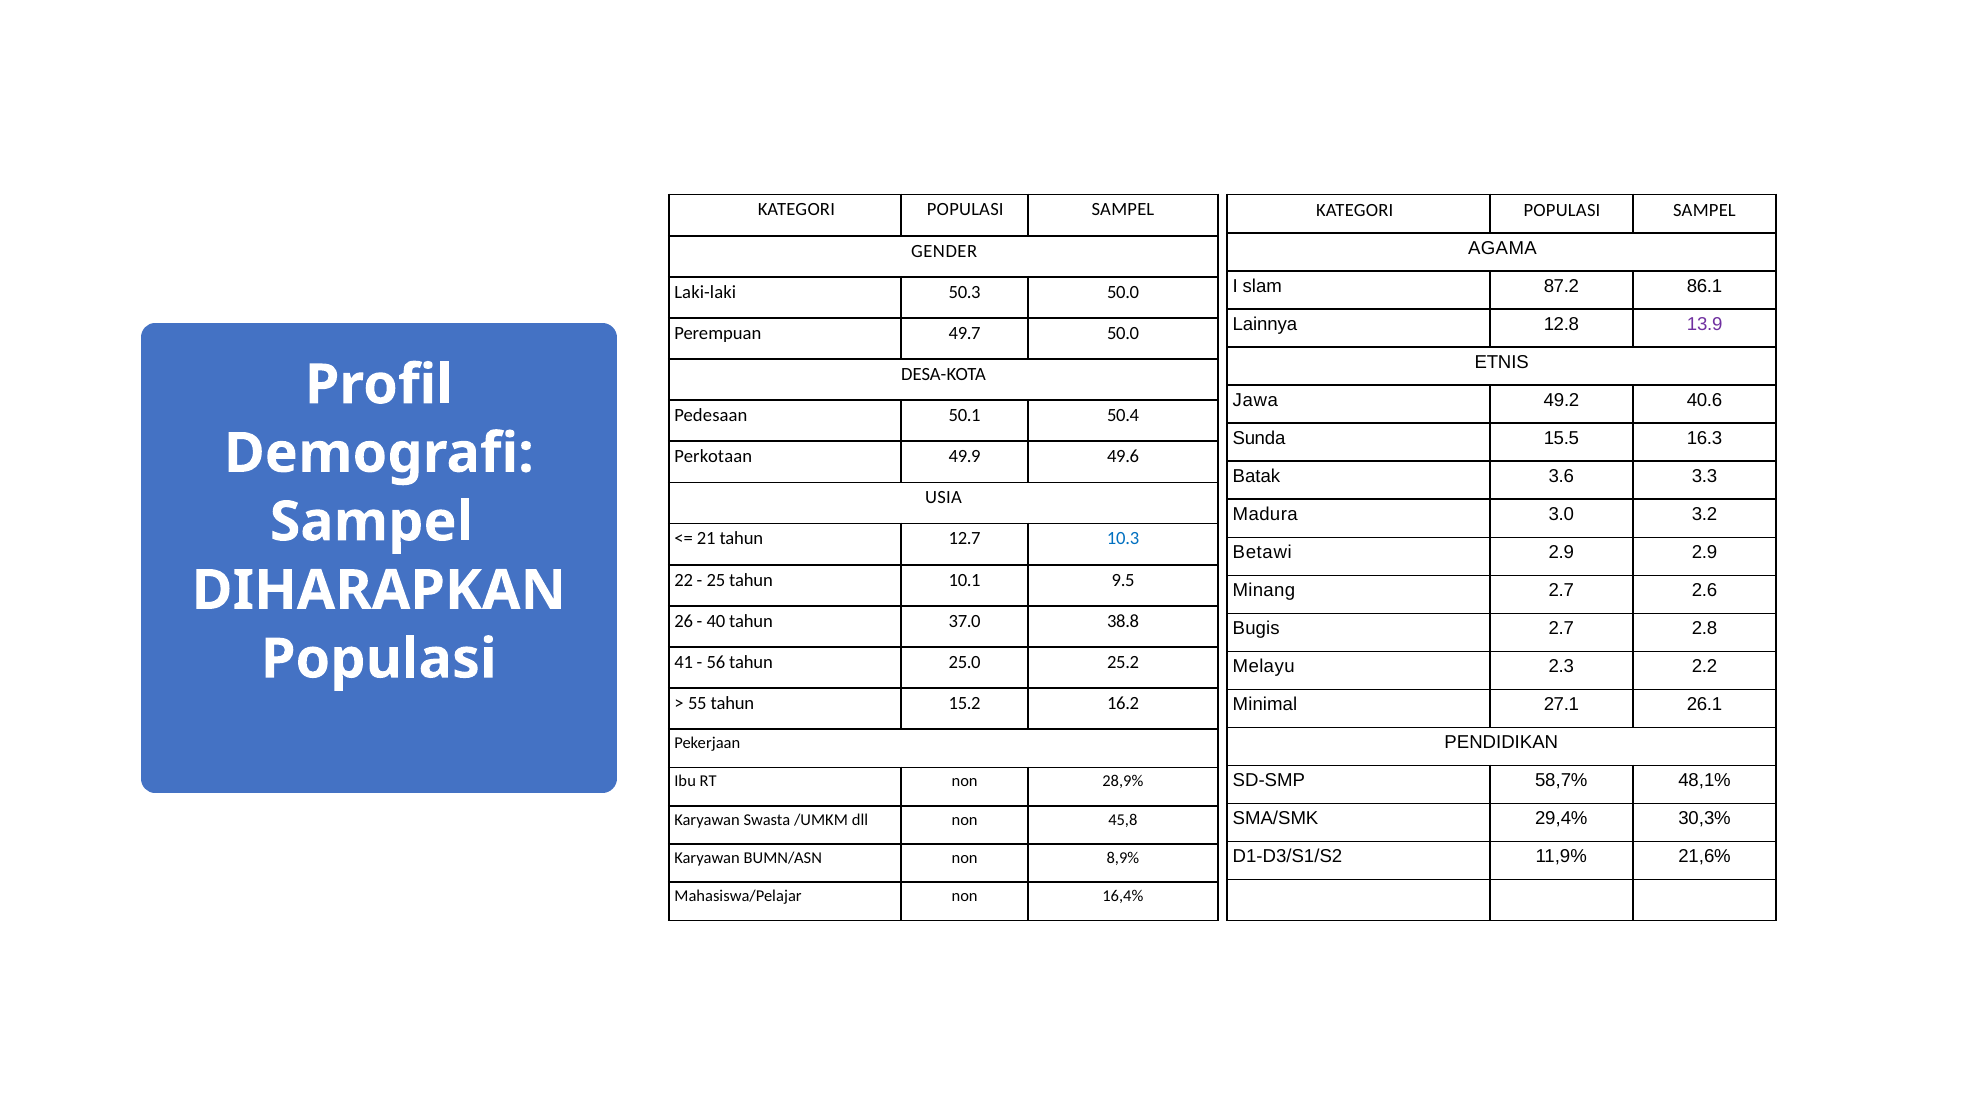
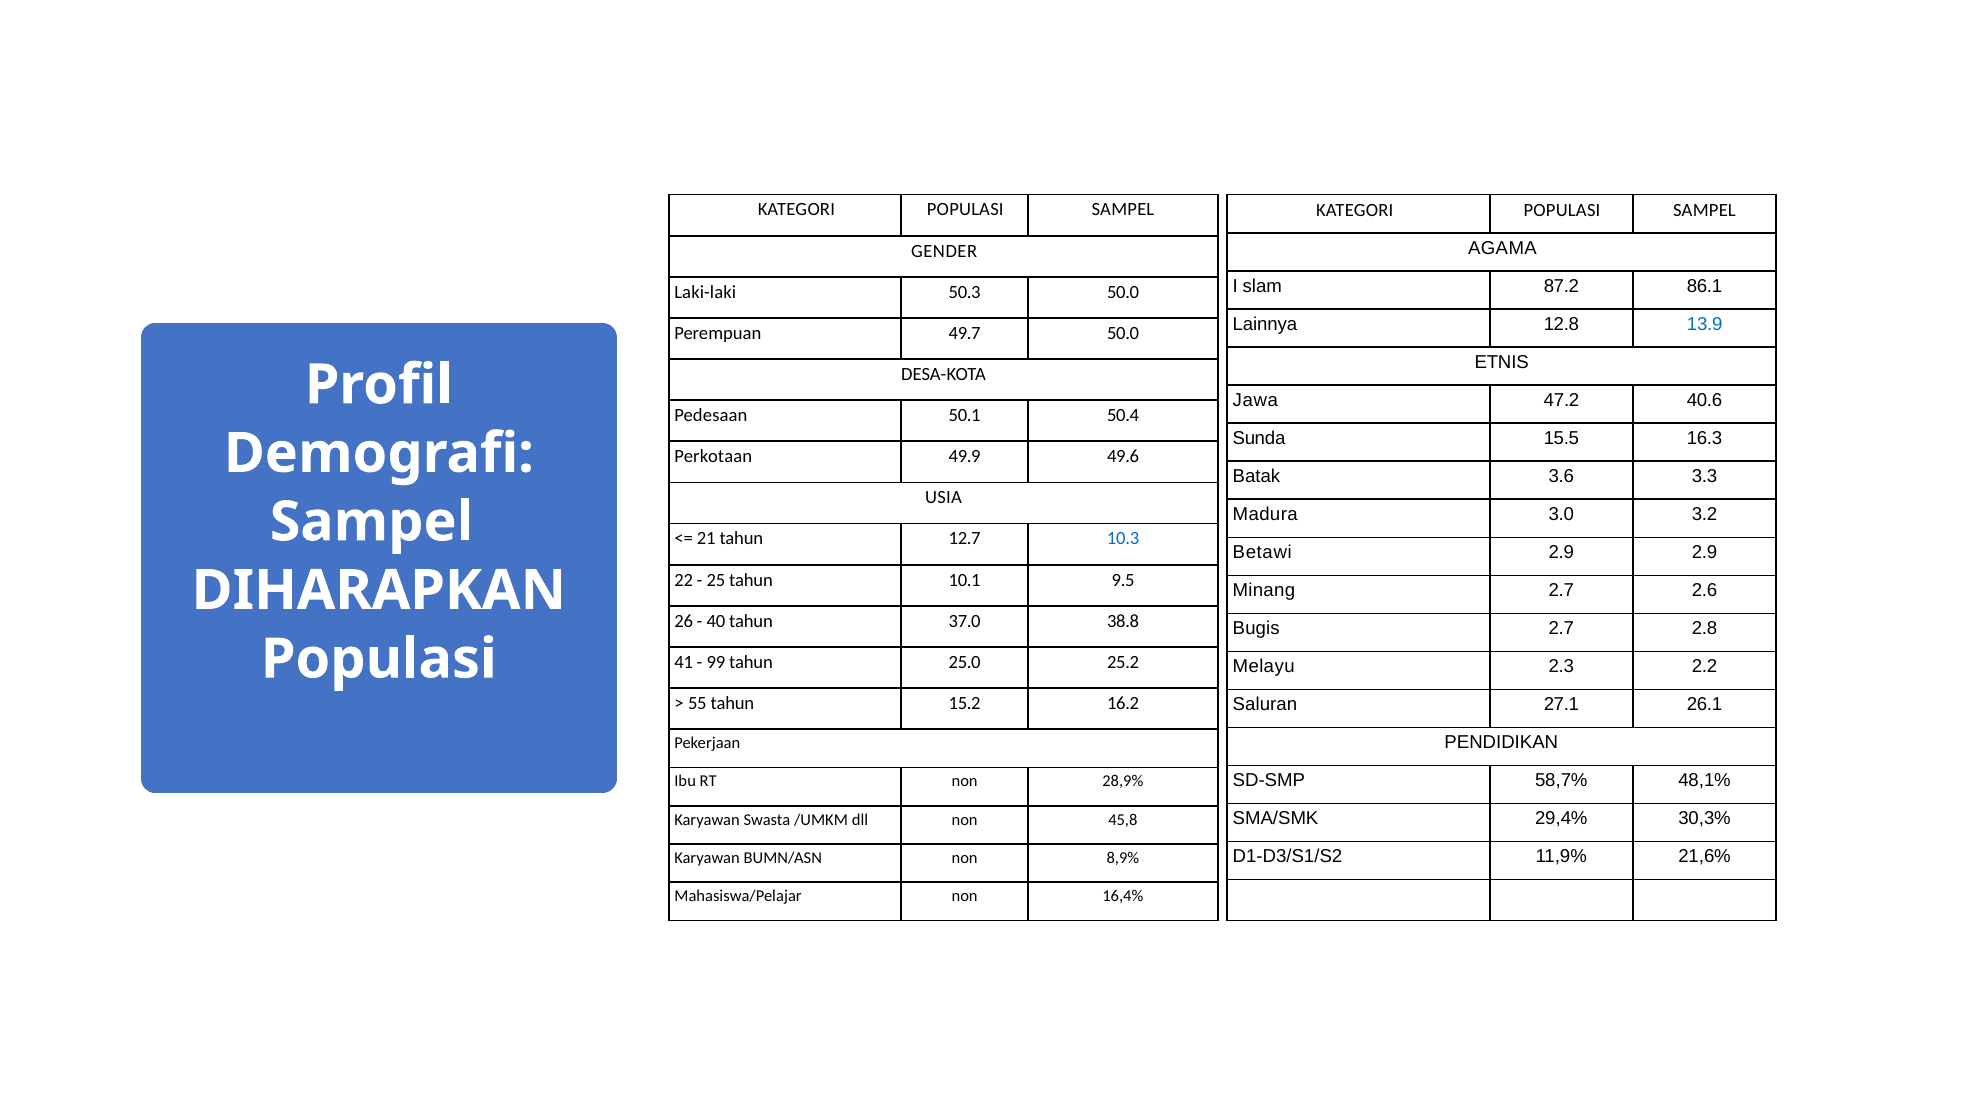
13.9 colour: purple -> blue (1705, 324)
49.2: 49.2 -> 47.2 (1561, 400)
56: 56 -> 99 (716, 662)
Minimal: Minimal -> Saluran (1265, 704)
